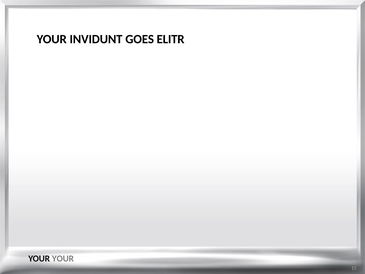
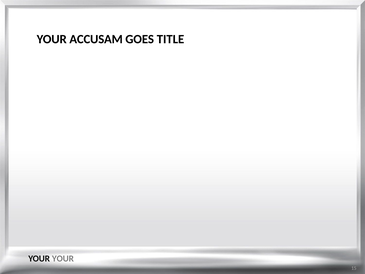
INVIDUNT: INVIDUNT -> ACCUSAM (96, 39)
ELITR: ELITR -> TITLE (171, 39)
